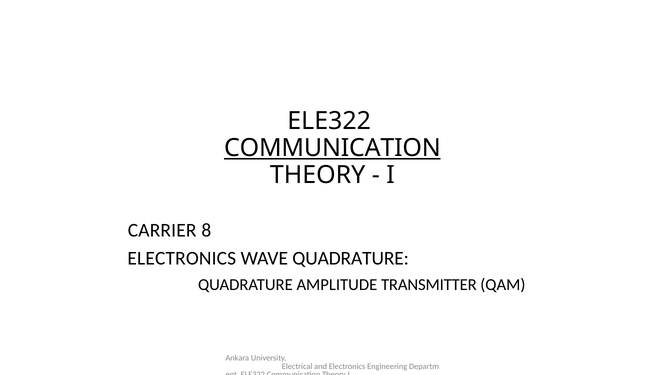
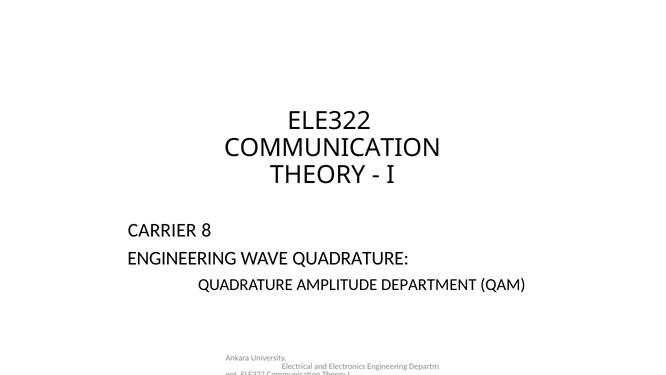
COMMUNICATION underline: present -> none (332, 148)
ELECTRONICS: ELECTRONICS -> ENGINEERING (182, 258)
TRANSMITTER: TRANSMITTER -> DEPARTMENT (429, 284)
